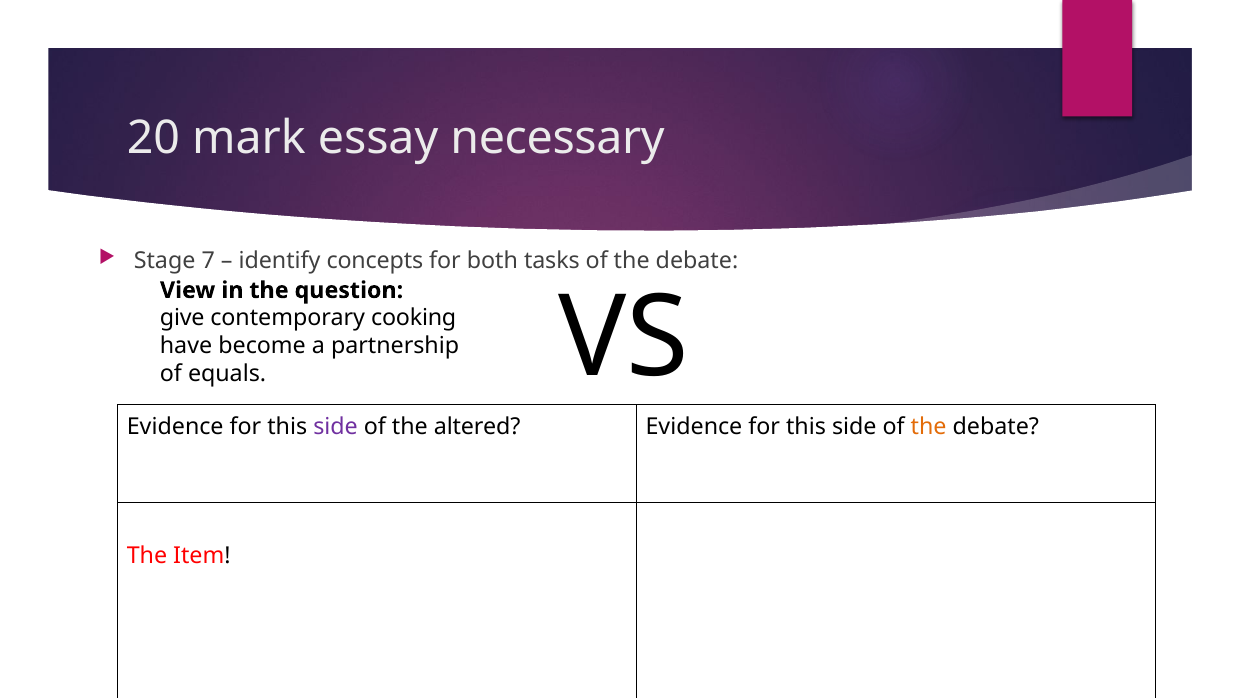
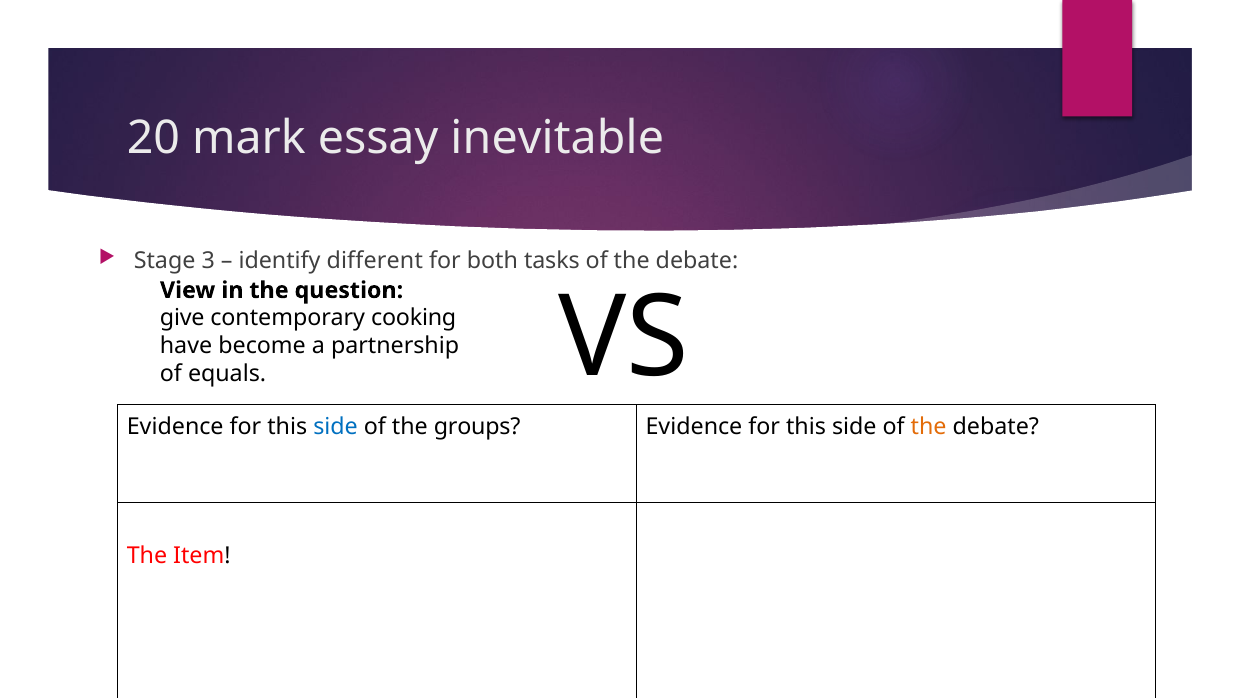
necessary: necessary -> inevitable (557, 138)
7: 7 -> 3 (208, 261)
concepts: concepts -> different (375, 261)
side colour: purple -> blue (336, 427)
altered: altered -> groups (477, 427)
